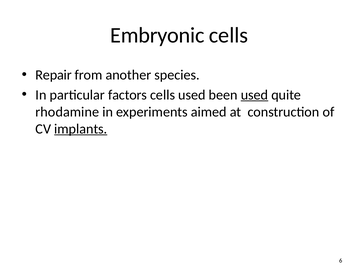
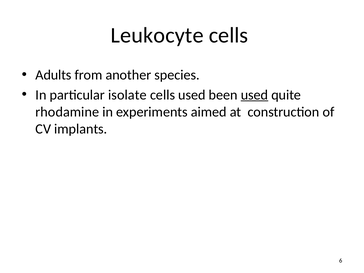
Embryonic: Embryonic -> Leukocyte (157, 35)
Repair: Repair -> Adults (54, 75)
factors: factors -> isolate (127, 95)
implants underline: present -> none (81, 129)
